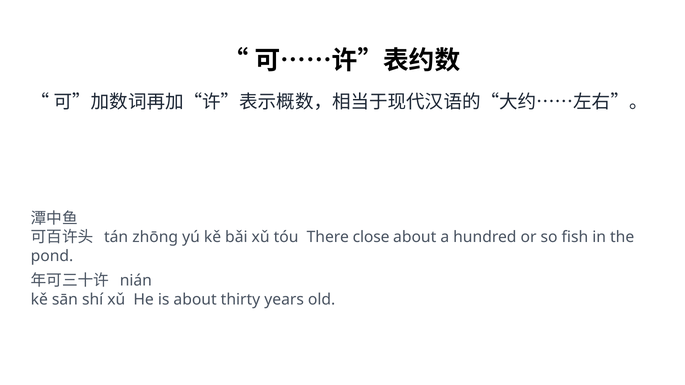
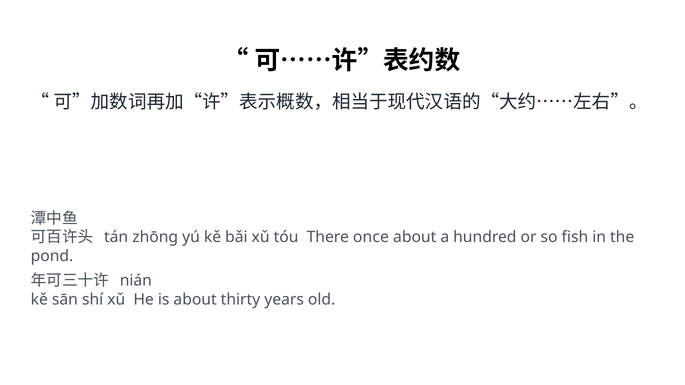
close: close -> once (371, 237)
